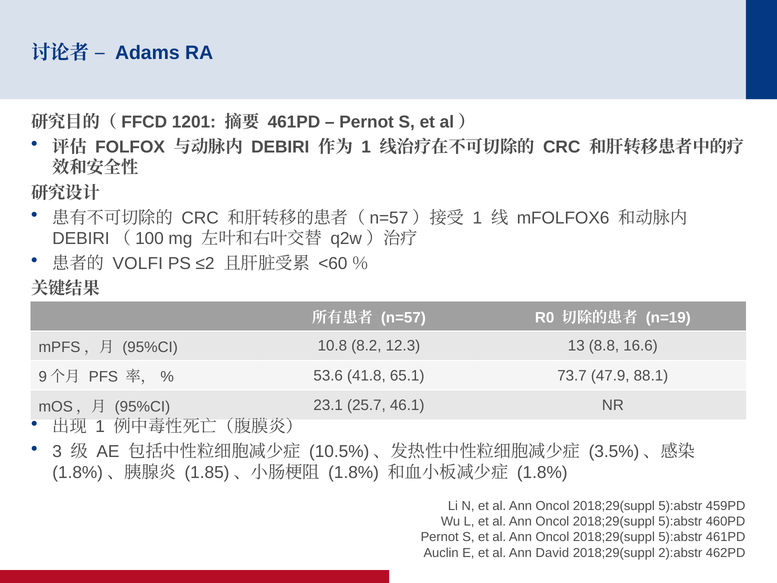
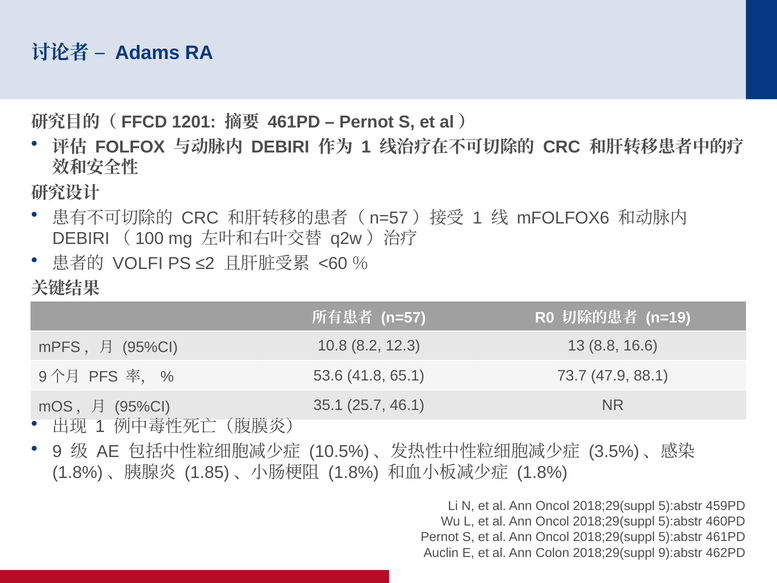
23.1: 23.1 -> 35.1 (328, 405)
3: 3 -> 9 (57, 452)
David: David -> Colon (552, 553)
2):abstr: 2):abstr -> 9):abstr (680, 553)
